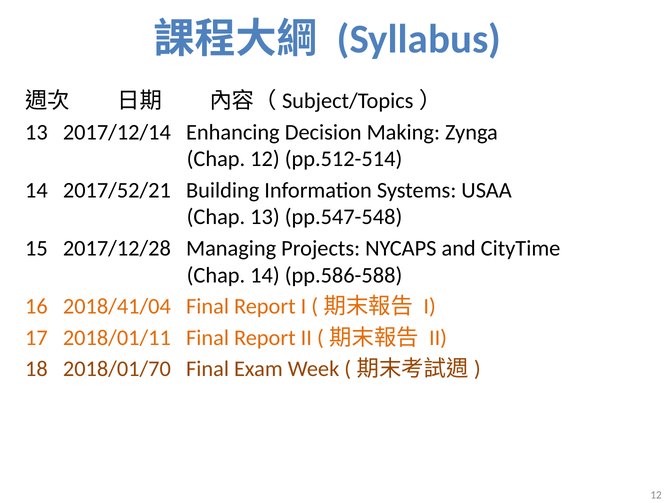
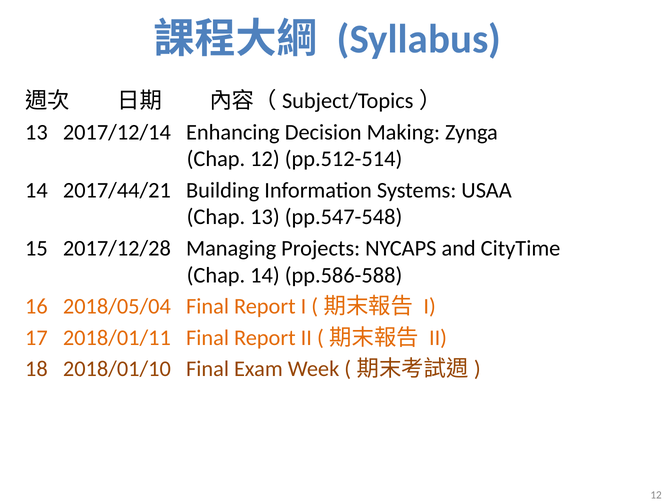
2017/52/21: 2017/52/21 -> 2017/44/21 (117, 190)
2018/41/04: 2018/41/04 -> 2018/05/04 (117, 307)
2018/01/70: 2018/01/70 -> 2018/01/10 (117, 369)
